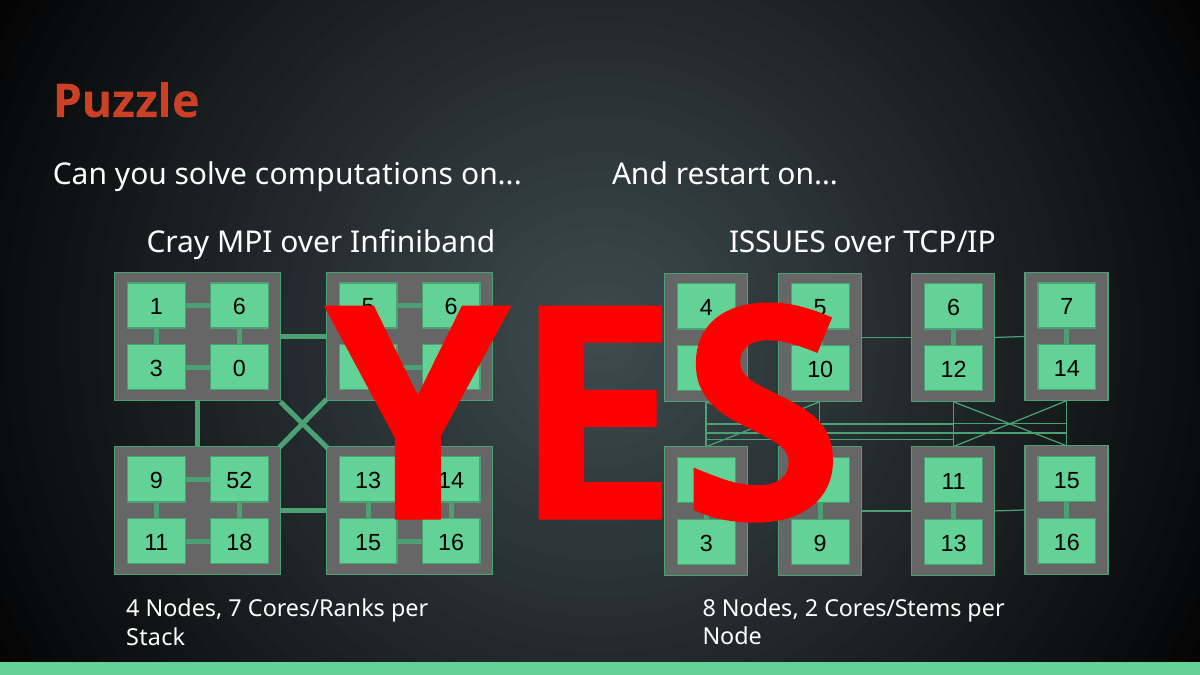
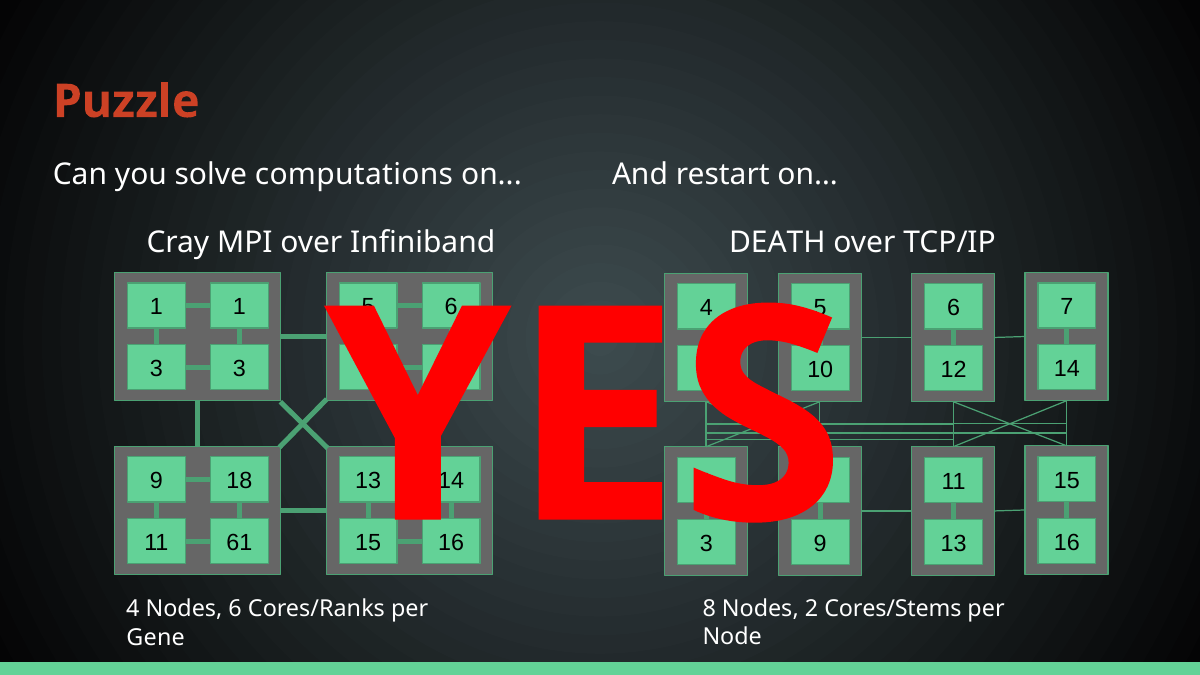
ISSUES: ISSUES -> DEATH (777, 243)
1 6: 6 -> 1 (239, 307)
3 0: 0 -> 3 (239, 369)
52: 52 -> 18 (239, 481)
18: 18 -> 61 (239, 543)
Nodes 7: 7 -> 6 (235, 609)
Stack: Stack -> Gene (156, 637)
